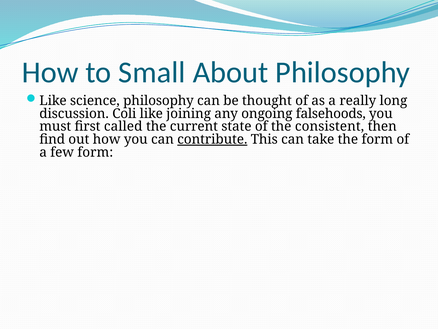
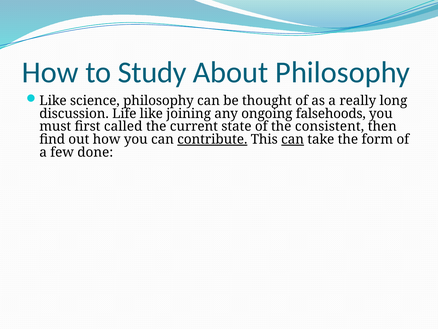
Small: Small -> Study (152, 72)
Coli: Coli -> Life (124, 114)
can underline: none -> present (293, 139)
few form: form -> done (95, 152)
